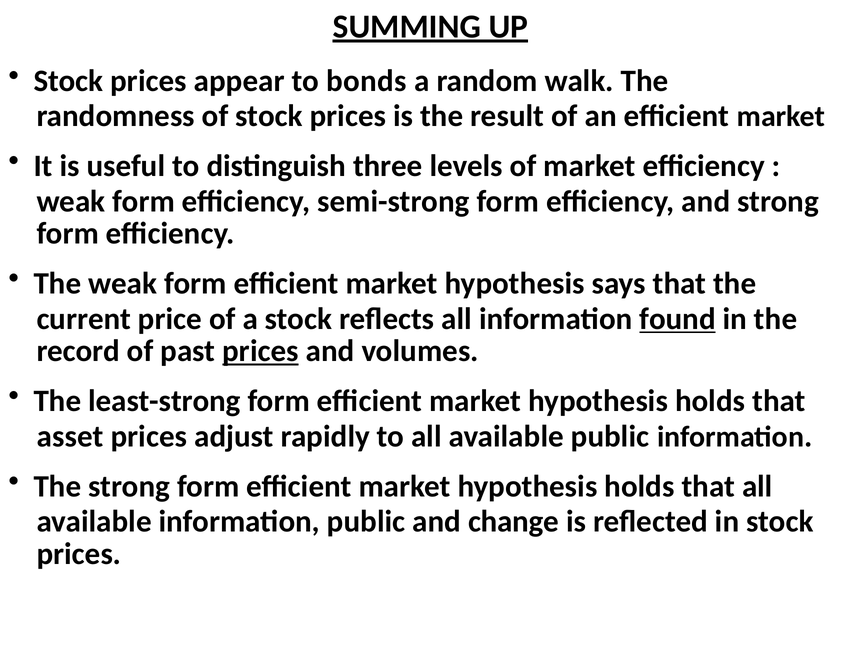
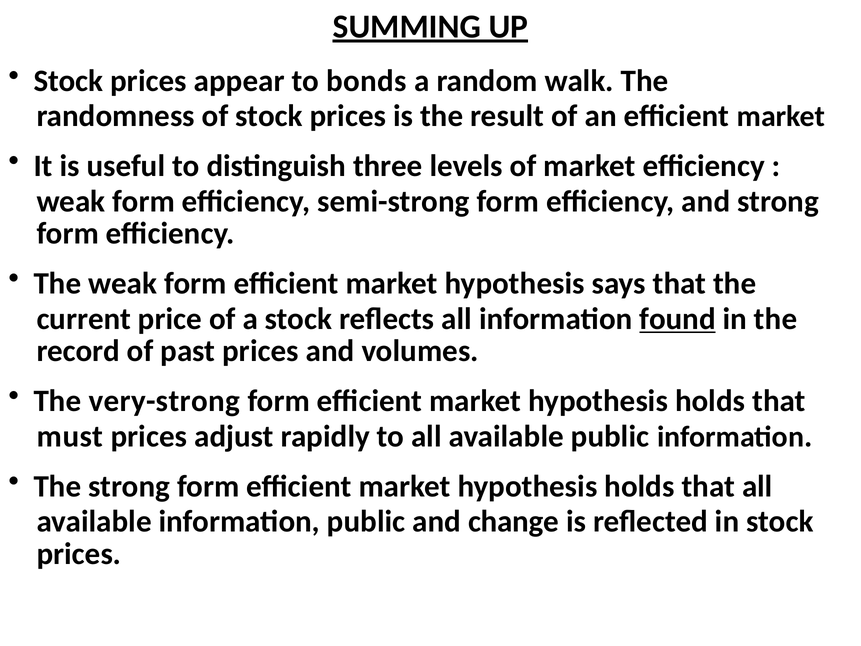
prices underline: present -> none (260, 351)
least-strong: least-strong -> very-strong (164, 401)
asset: asset -> must (70, 436)
